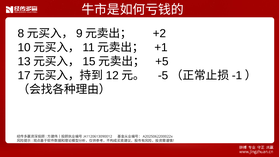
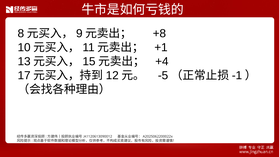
+2: +2 -> +8 (159, 34)
+5: +5 -> +4 (162, 61)
